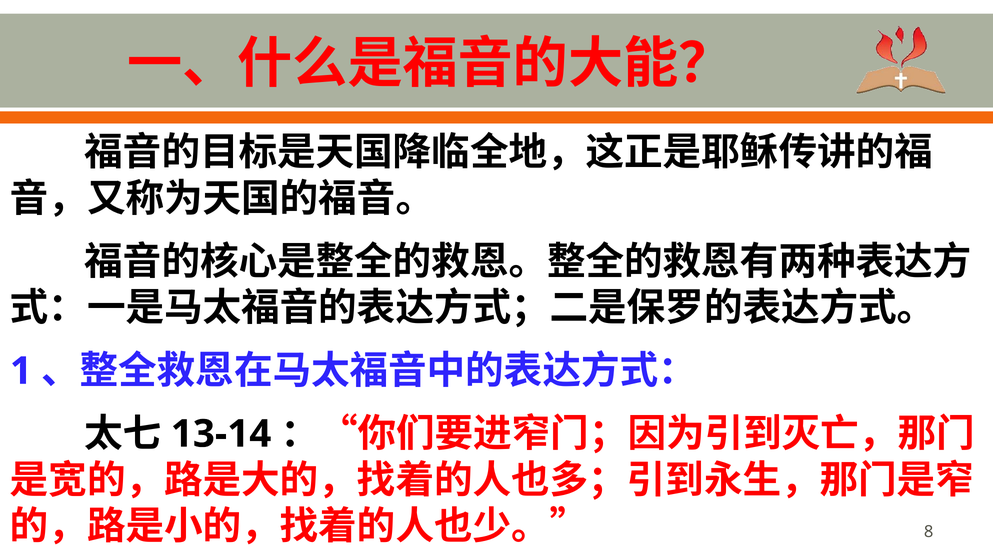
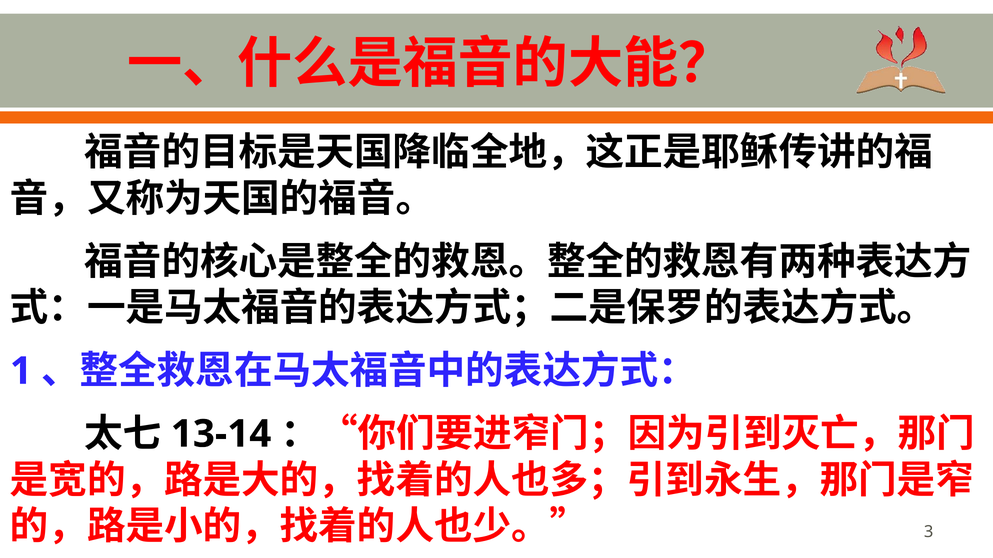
8: 8 -> 3 (929, 532)
